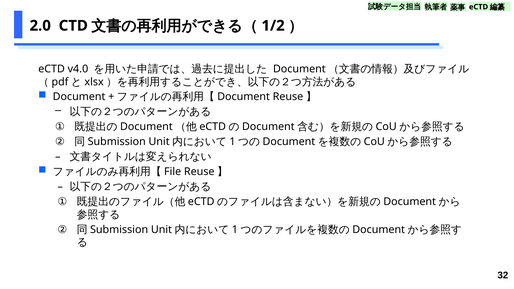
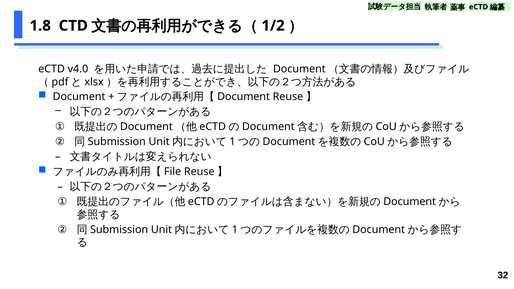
2.0: 2.0 -> 1.8 (40, 26)
